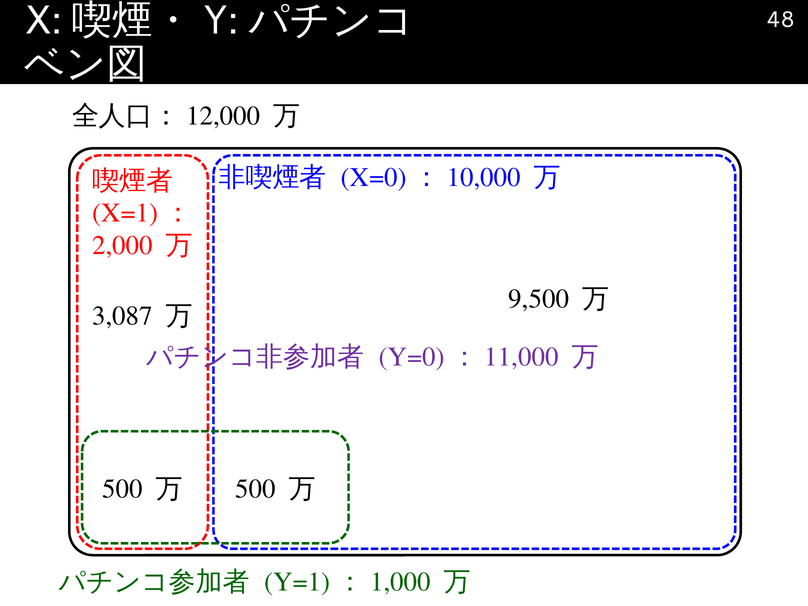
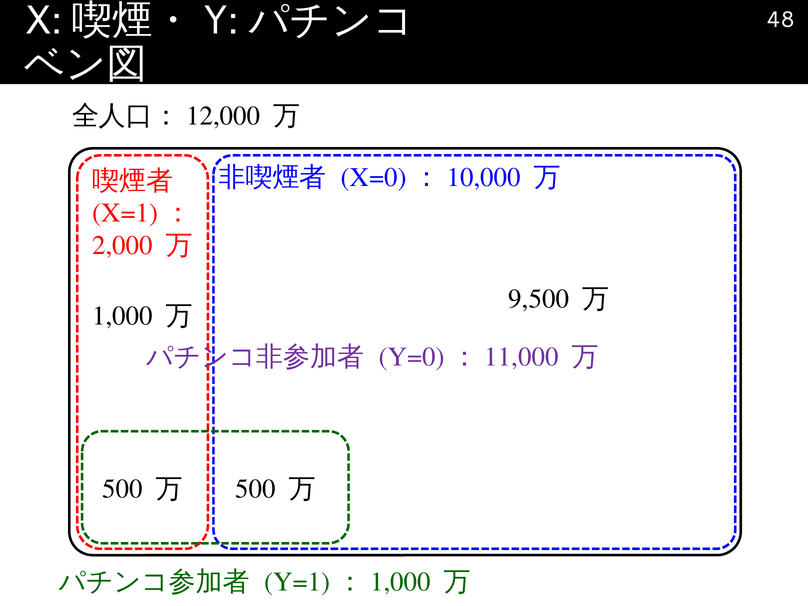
3,087: 3,087 -> 1,000 (122, 316)
